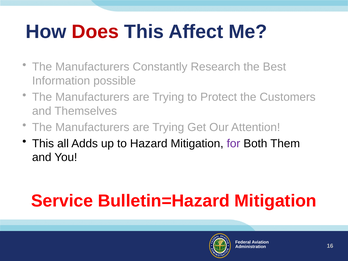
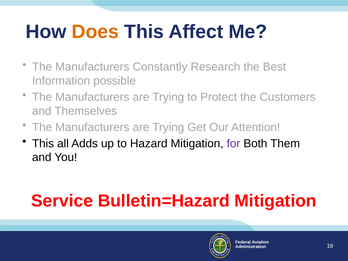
Does colour: red -> orange (95, 32)
